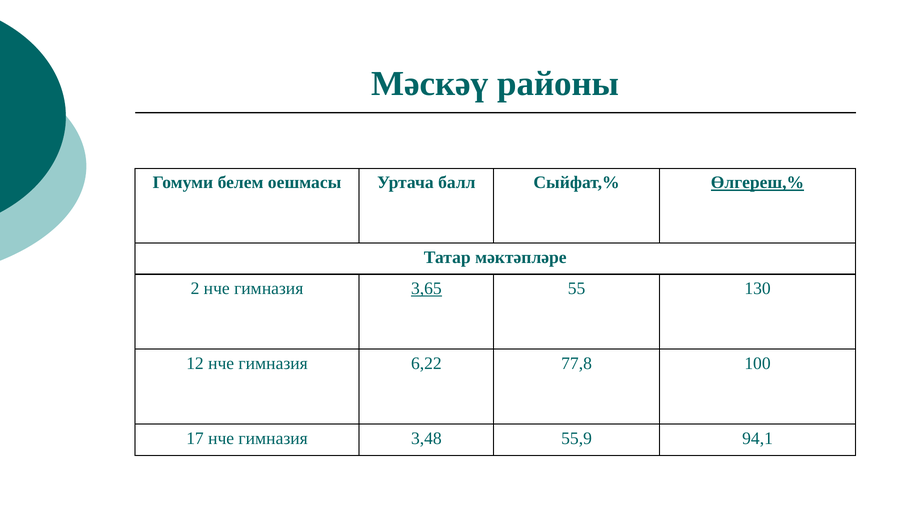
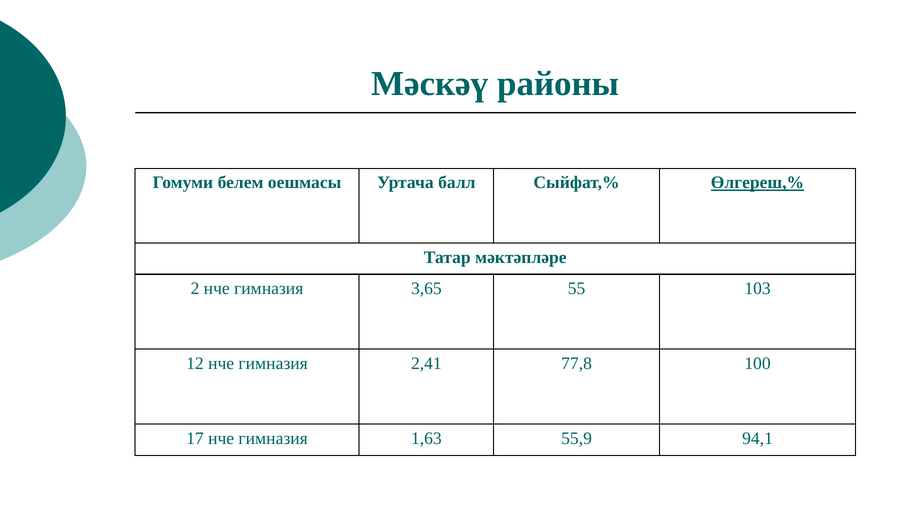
3,65 underline: present -> none (426, 288)
130: 130 -> 103 (758, 288)
6,22: 6,22 -> 2,41 (426, 363)
3,48: 3,48 -> 1,63 (426, 438)
